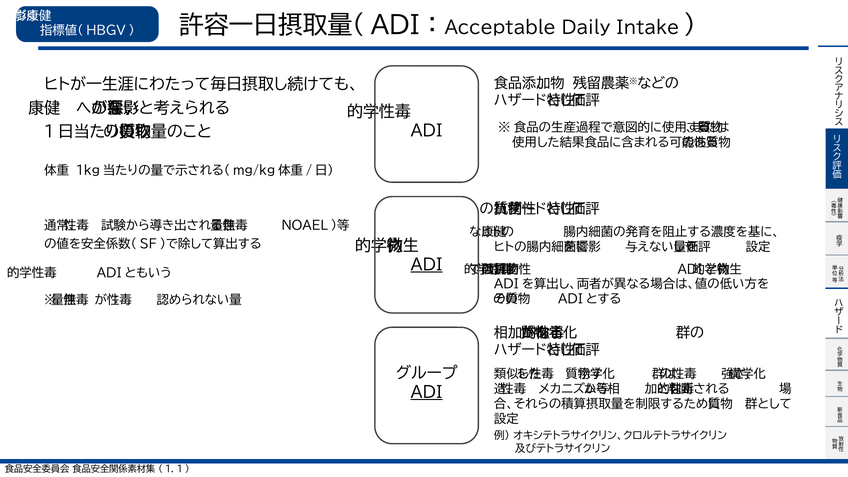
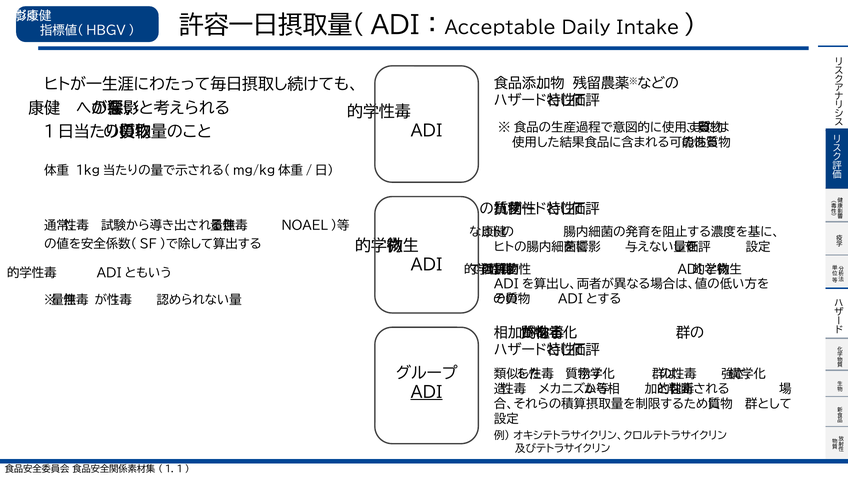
ADI underline: present -> none (427, 265)
